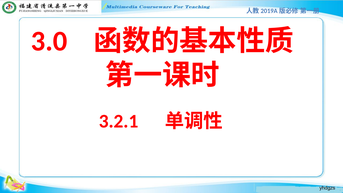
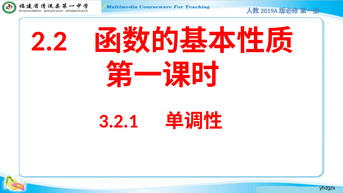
3.0: 3.0 -> 2.2 (49, 41)
